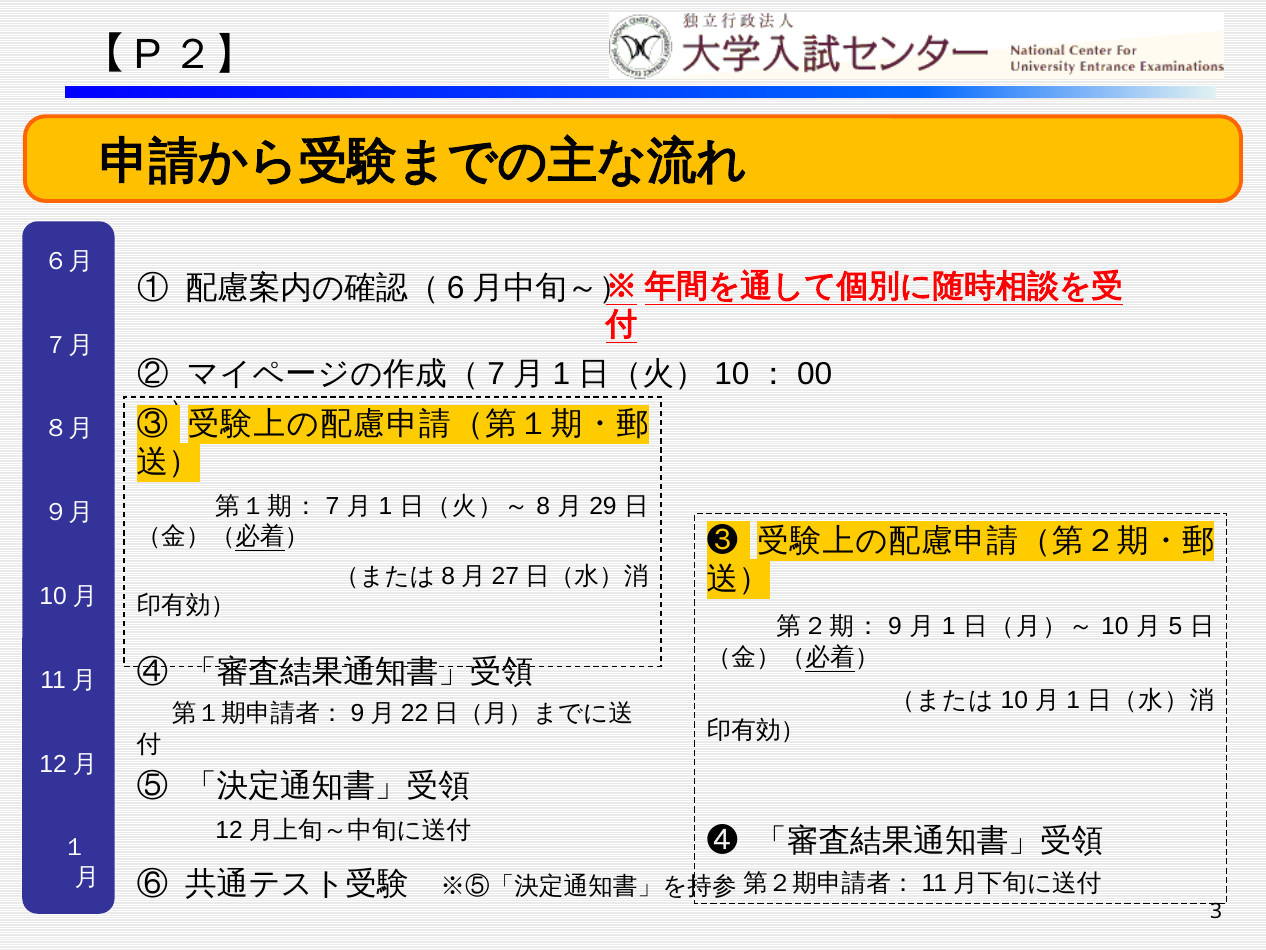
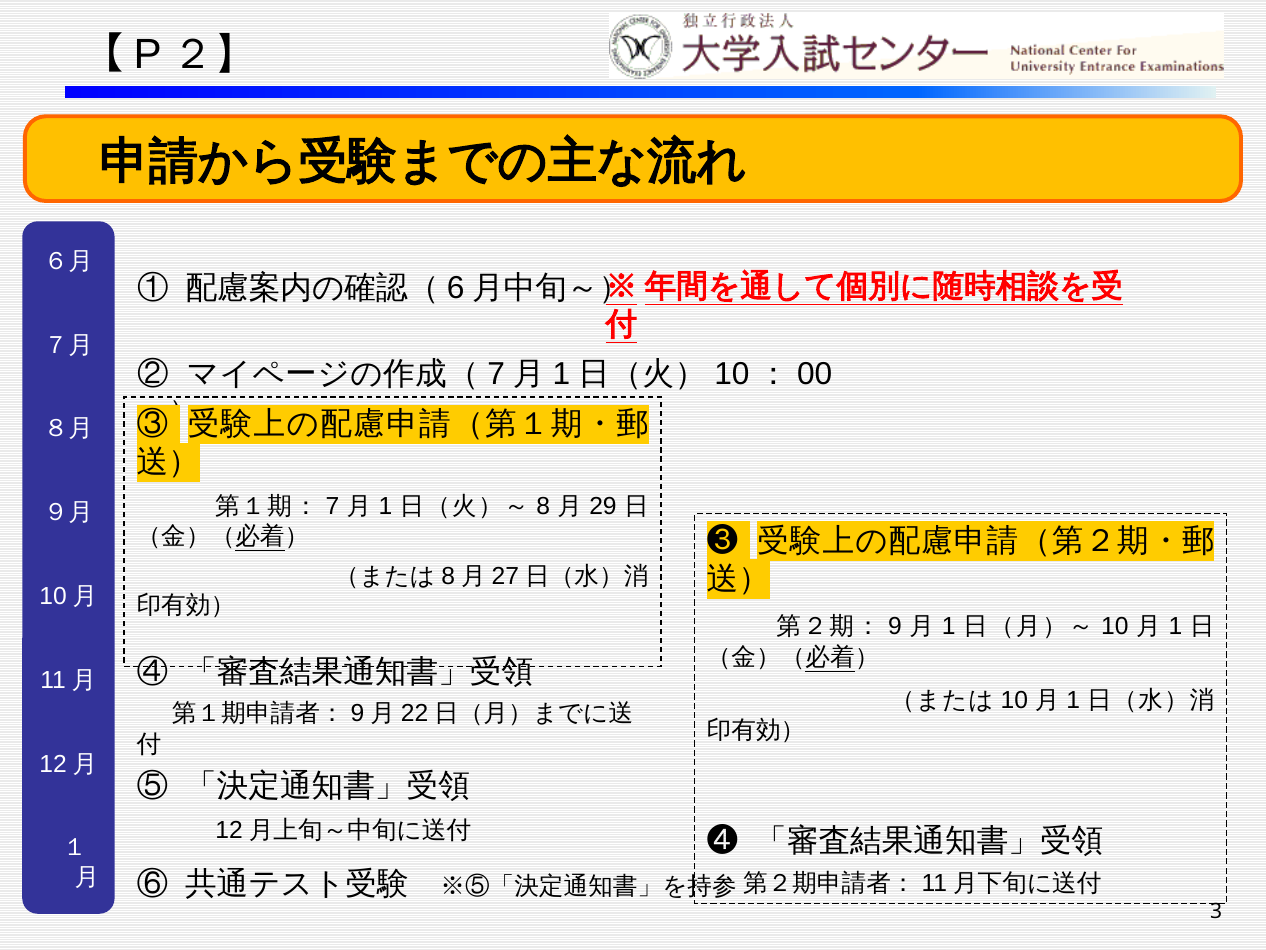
5: 5 -> 1 (1175, 626)
